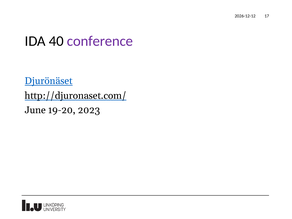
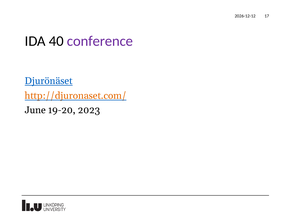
http://djuronaset.com/ colour: black -> orange (76, 96)
